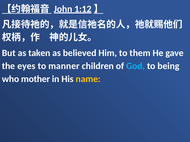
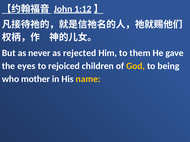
taken: taken -> never (39, 53)
believed: believed -> rejected (80, 53)
manner: manner -> rejoiced (64, 66)
God colour: light blue -> yellow (136, 66)
